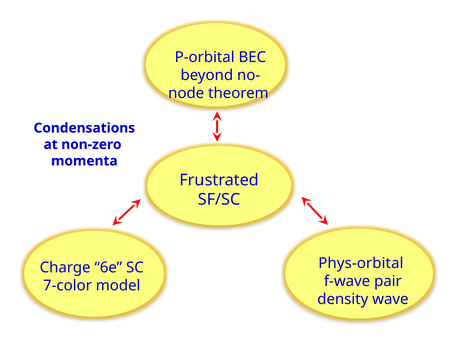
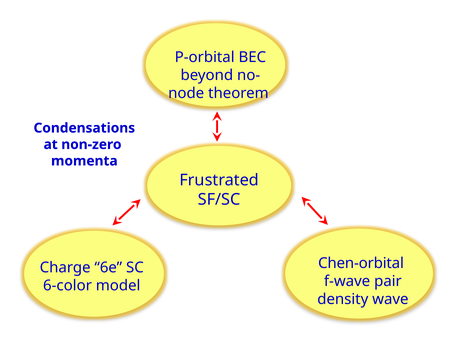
Phys-orbital: Phys-orbital -> Chen-orbital (361, 264)
7-color: 7-color -> 6-color (67, 286)
